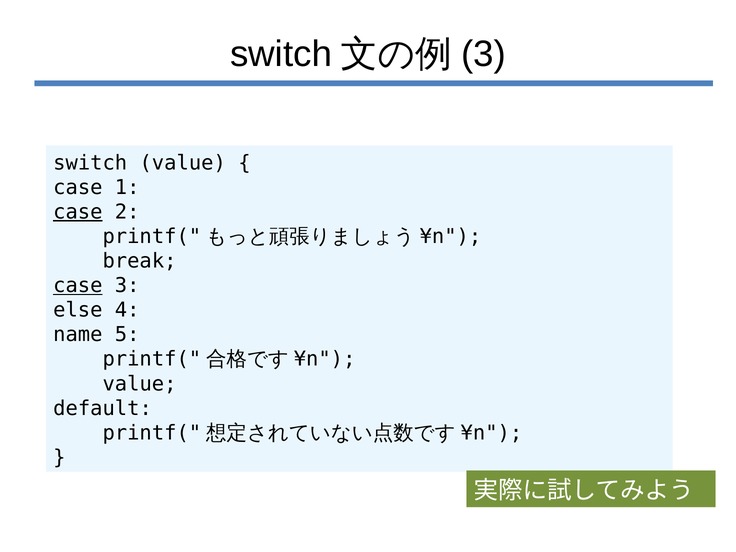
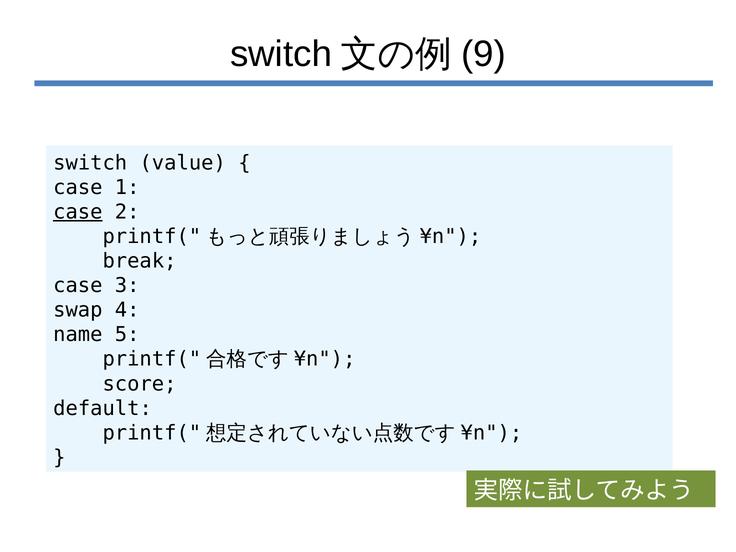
3: 3 -> 9 (484, 54)
case underline: present -> none (78, 286)
else: else -> swap (78, 310)
value: value -> score (140, 384)
